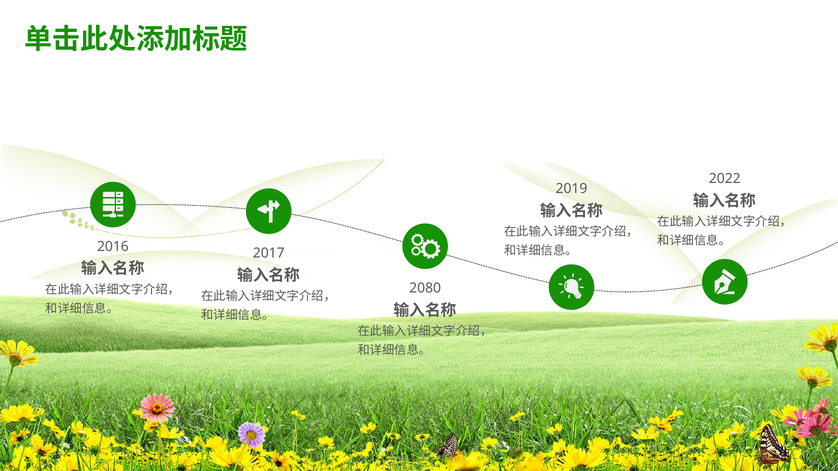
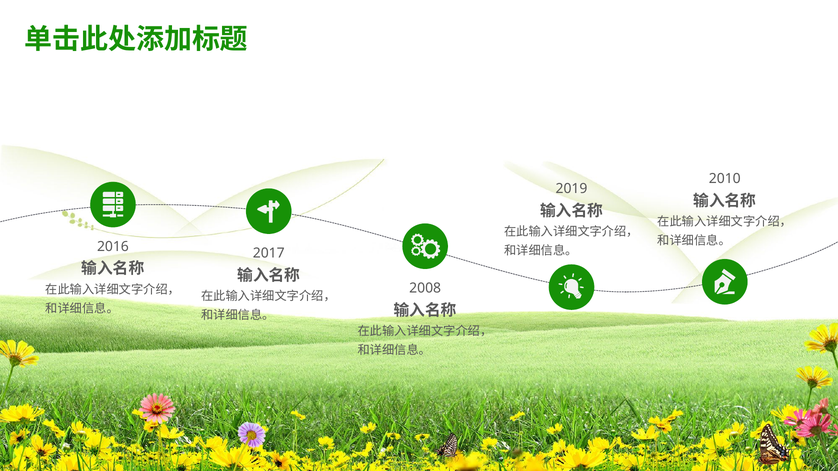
2022: 2022 -> 2010 (725, 179)
2080: 2080 -> 2008 (425, 288)
